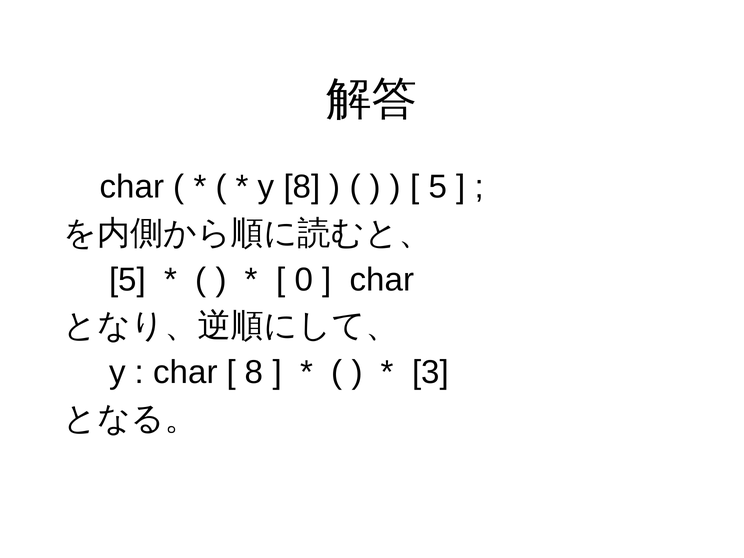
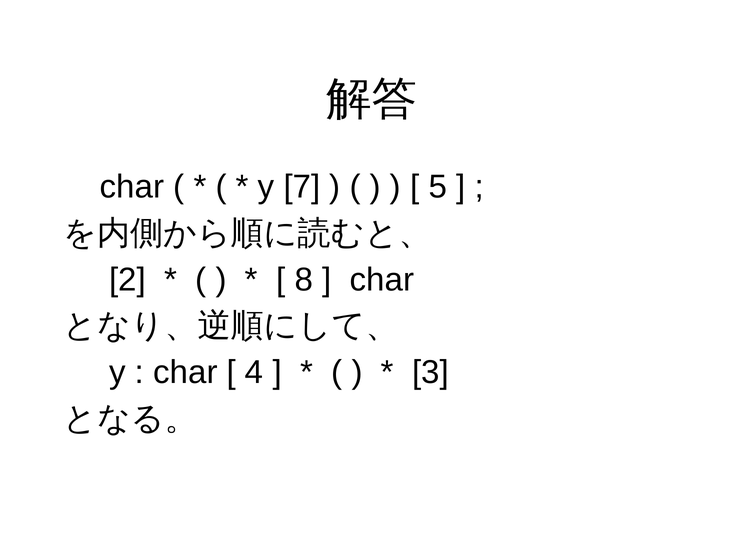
y 8: 8 -> 7 (302, 187)
5: 5 -> 2 (127, 280)
0: 0 -> 8 (304, 280)
8: 8 -> 4 (254, 372)
